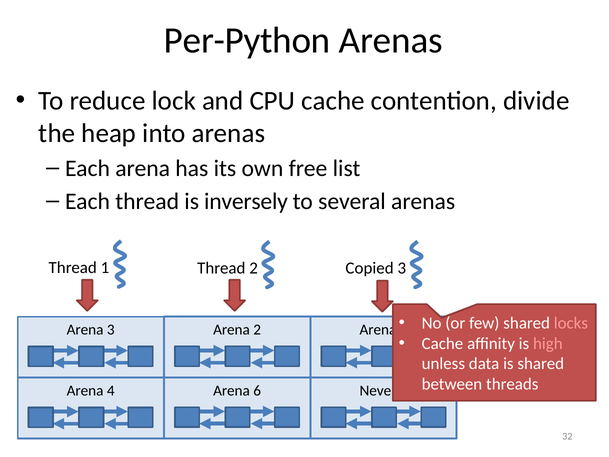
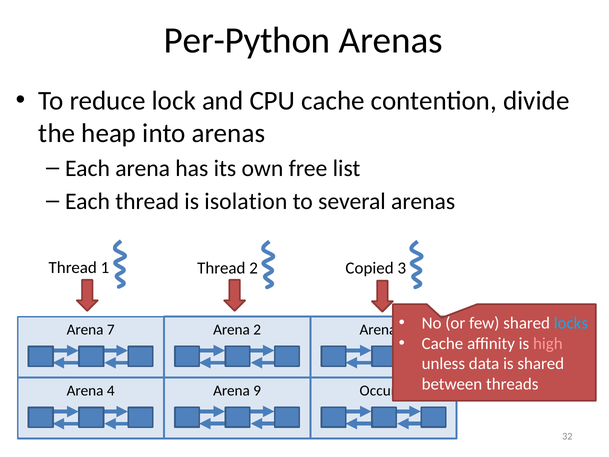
inversely: inversely -> isolation (246, 201)
locks colour: pink -> light blue (571, 323)
3: 3 -> 7 (111, 330)
Arena 6: 6 -> 9 (257, 391)
Never: Never -> Occur (378, 391)
